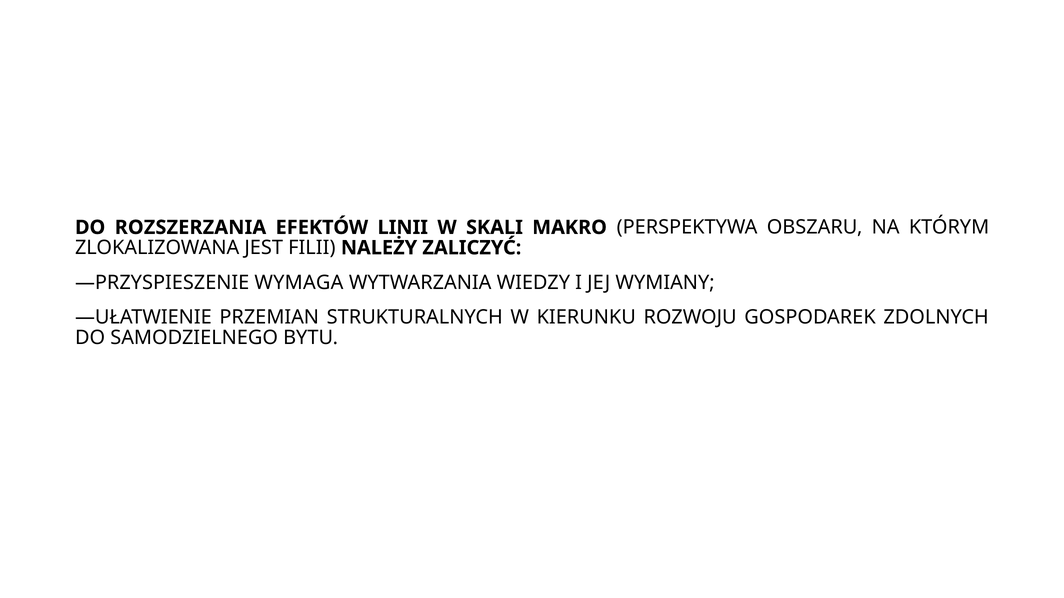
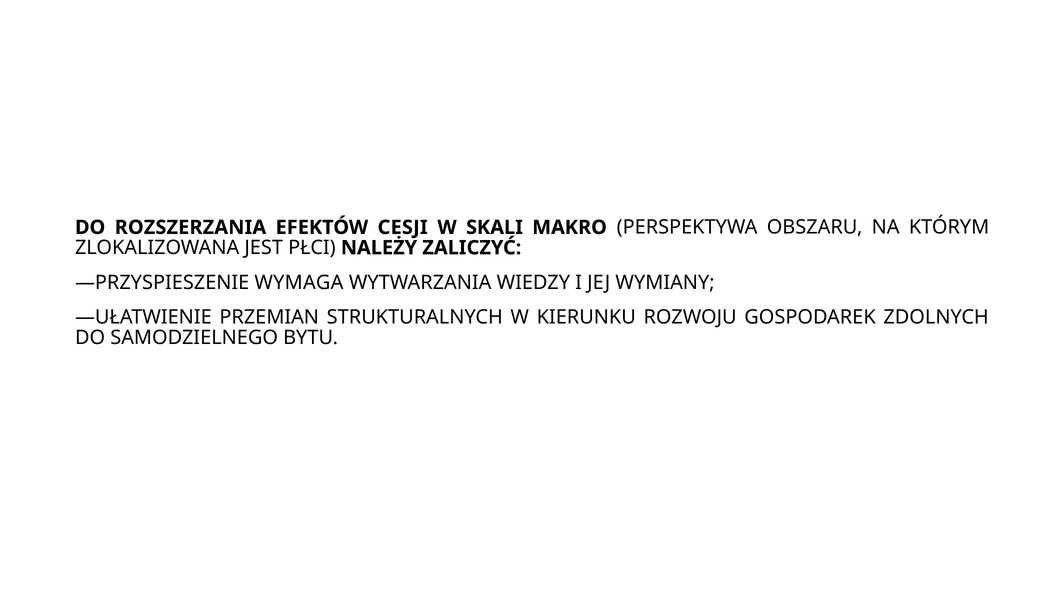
LINII: LINII -> CESJI (403, 228)
FILII: FILII -> PŁCI (312, 248)
